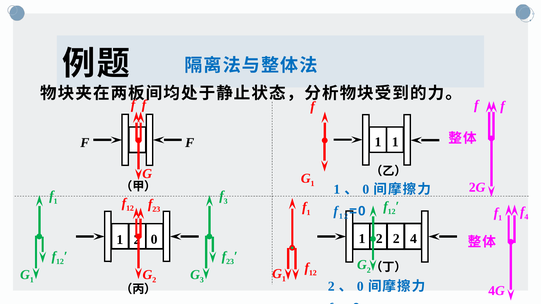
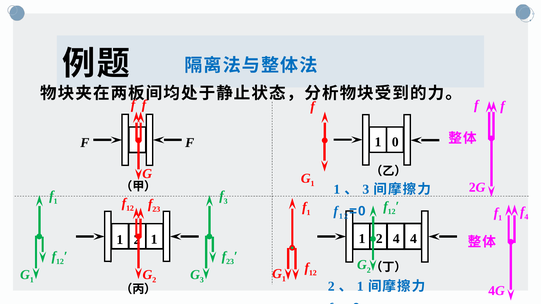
1: 1 -> 0 (395, 142)
0: 0 -> 3 (366, 190)
2 2: 2 -> 4 (396, 239)
0: 0 -> 1 (154, 240)
0: 0 -> 1 (360, 287)
